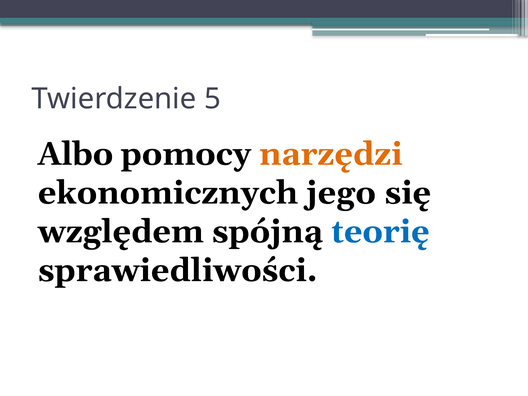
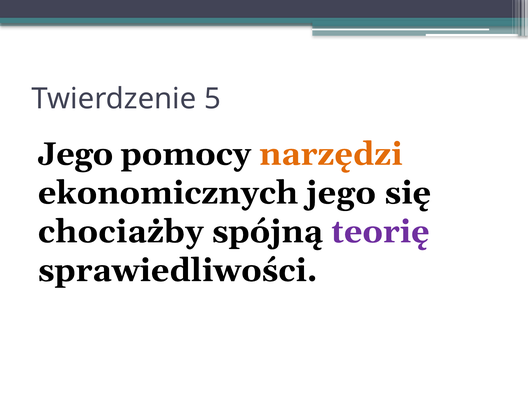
Albo: Albo -> Jego (75, 154)
względem: względem -> chociażby (121, 232)
teorię colour: blue -> purple (380, 232)
